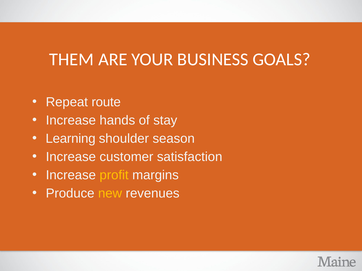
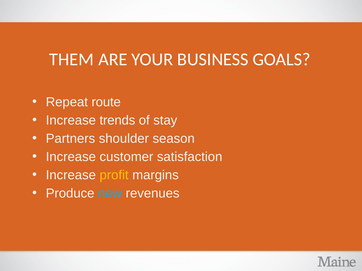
hands: hands -> trends (117, 121)
Learning: Learning -> Partners (70, 139)
new colour: yellow -> light blue (110, 194)
